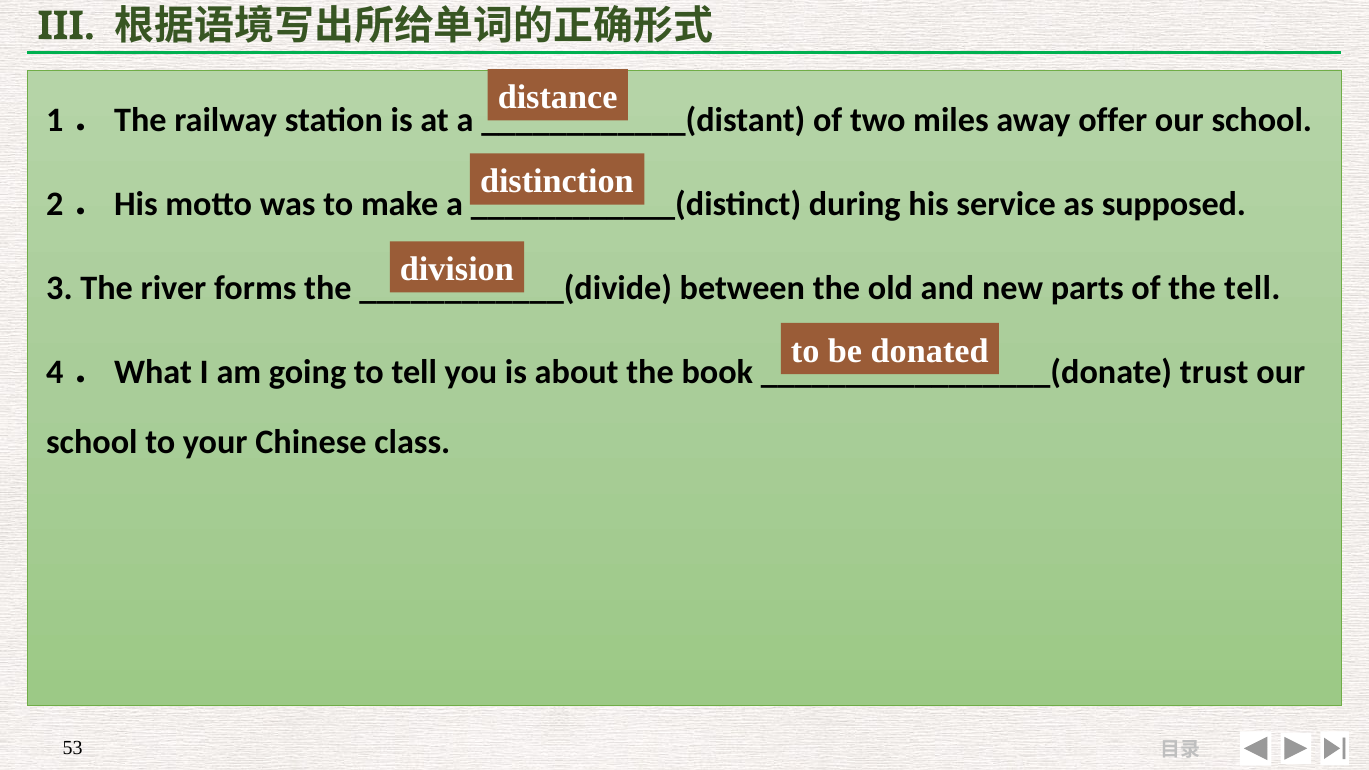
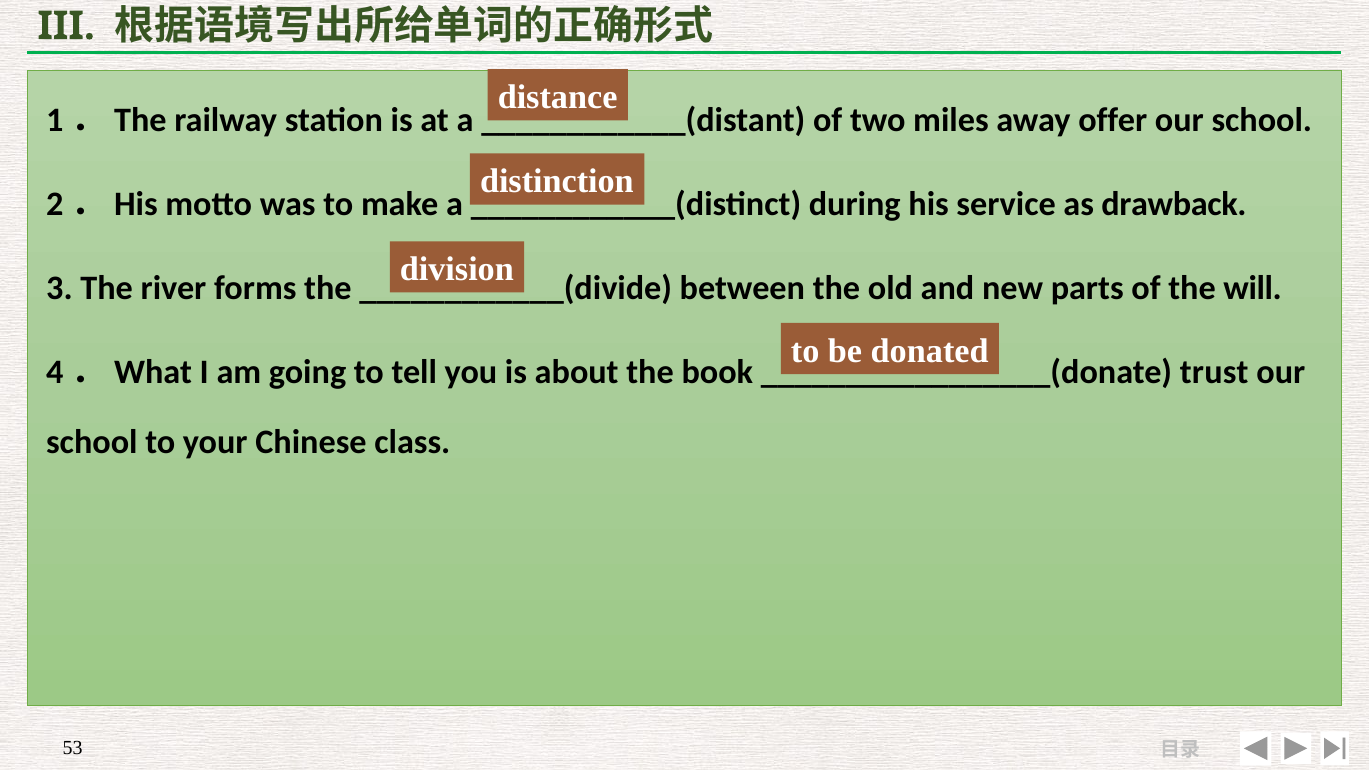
supposed: supposed -> drawback (1174, 204)
the tell: tell -> will (1253, 288)
